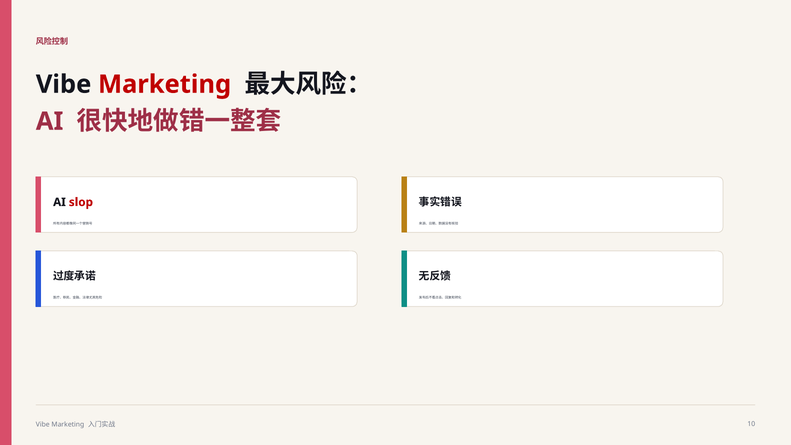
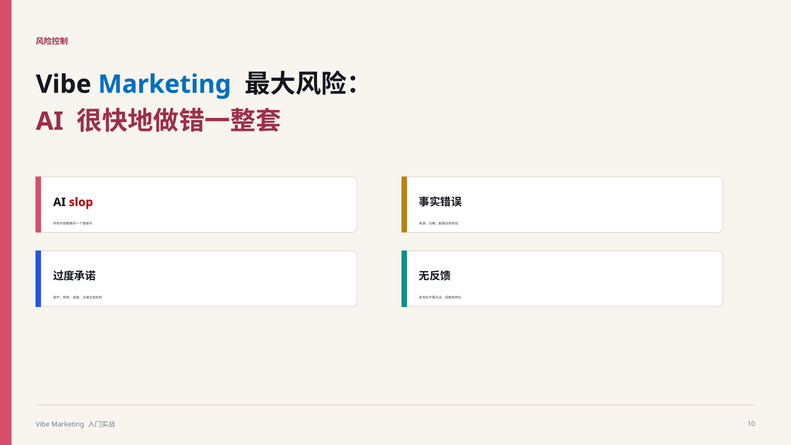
Marketing colour: red -> blue (165, 84)
